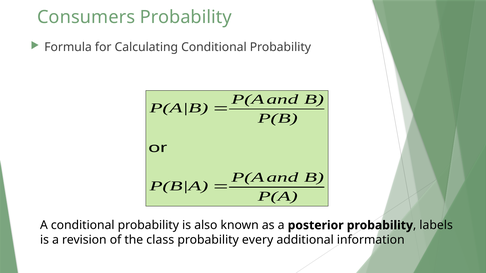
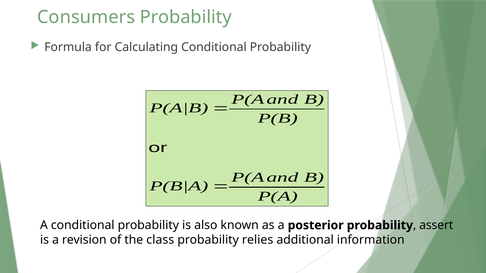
labels: labels -> assert (436, 226)
every: every -> relies (258, 240)
